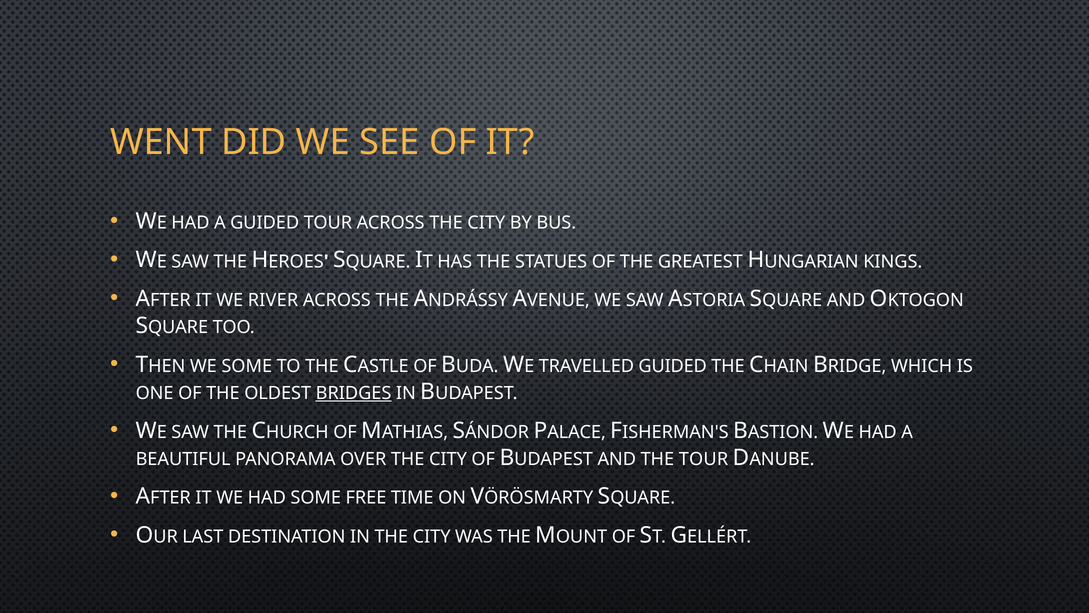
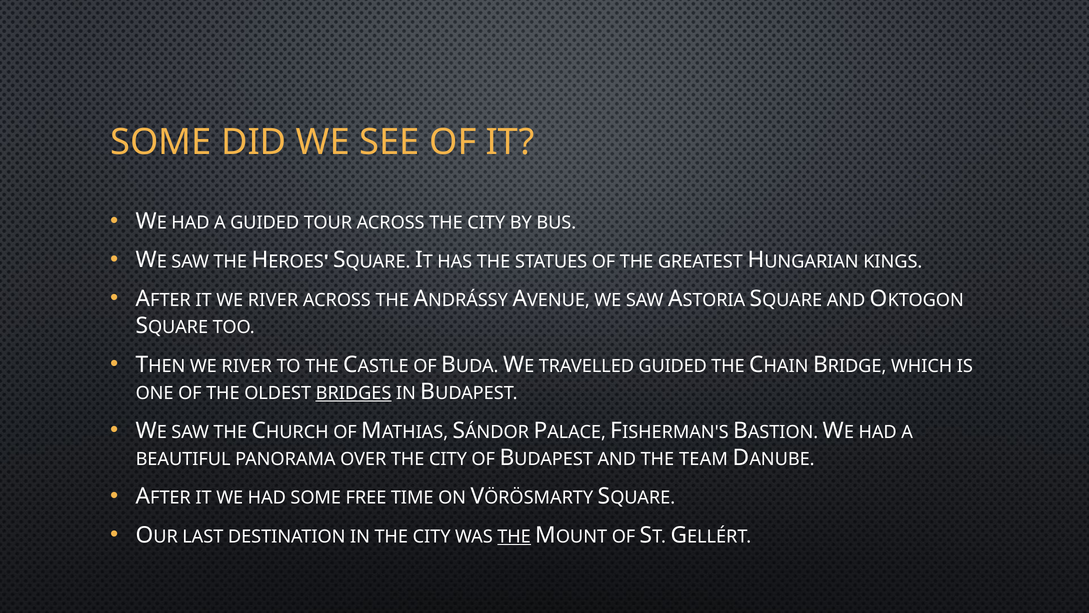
WENT: WENT -> SOME (161, 142)
SOME: SOME -> RIVER (247, 366)
THE TOUR: TOUR -> TEAM (703, 459)
THE underline: none -> present (514, 536)
